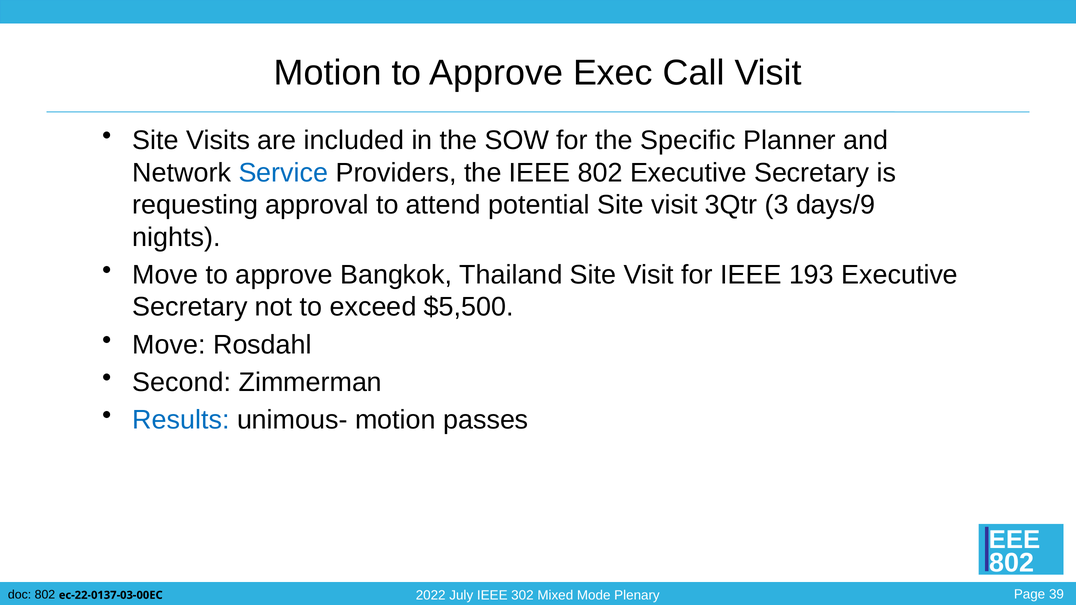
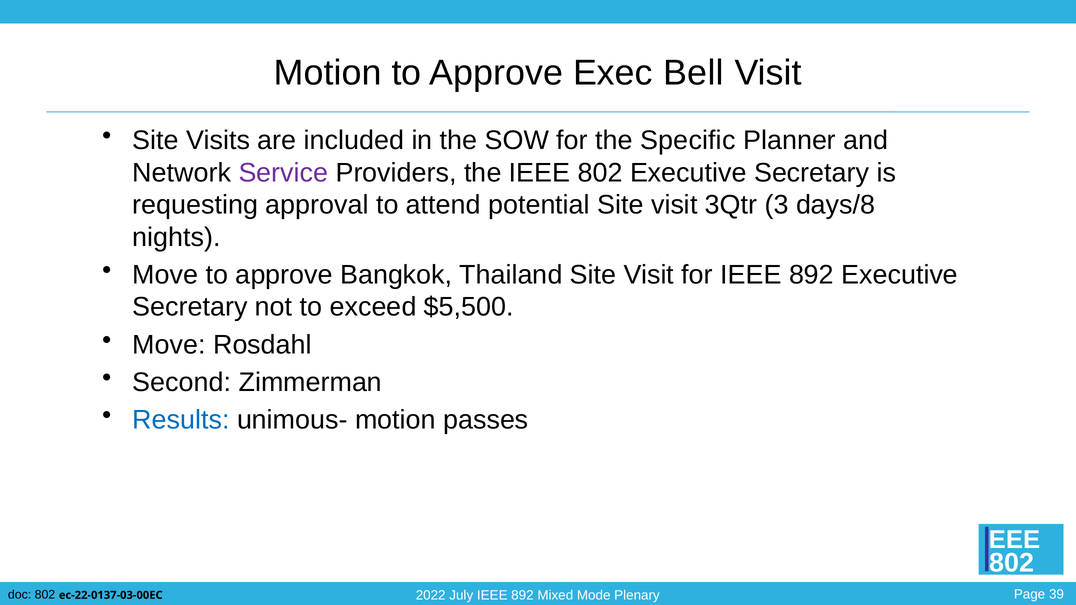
Call: Call -> Bell (693, 73)
Service colour: blue -> purple (283, 173)
days/9: days/9 -> days/8 (836, 205)
for IEEE 193: 193 -> 892 (811, 275)
302: 302 -> 892 (522, 596)
